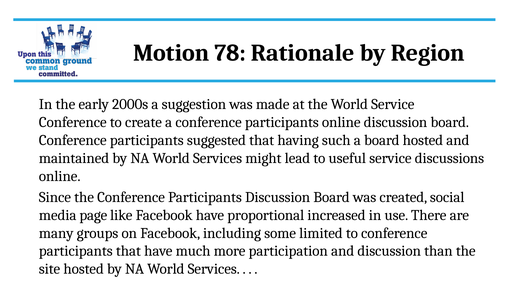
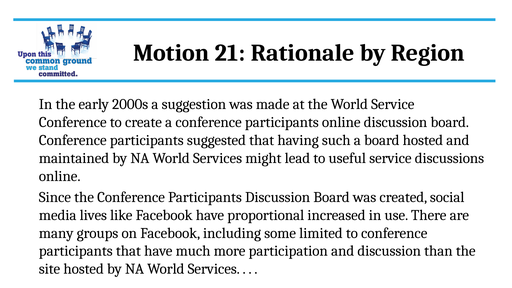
78: 78 -> 21 (230, 53)
page: page -> lives (93, 215)
